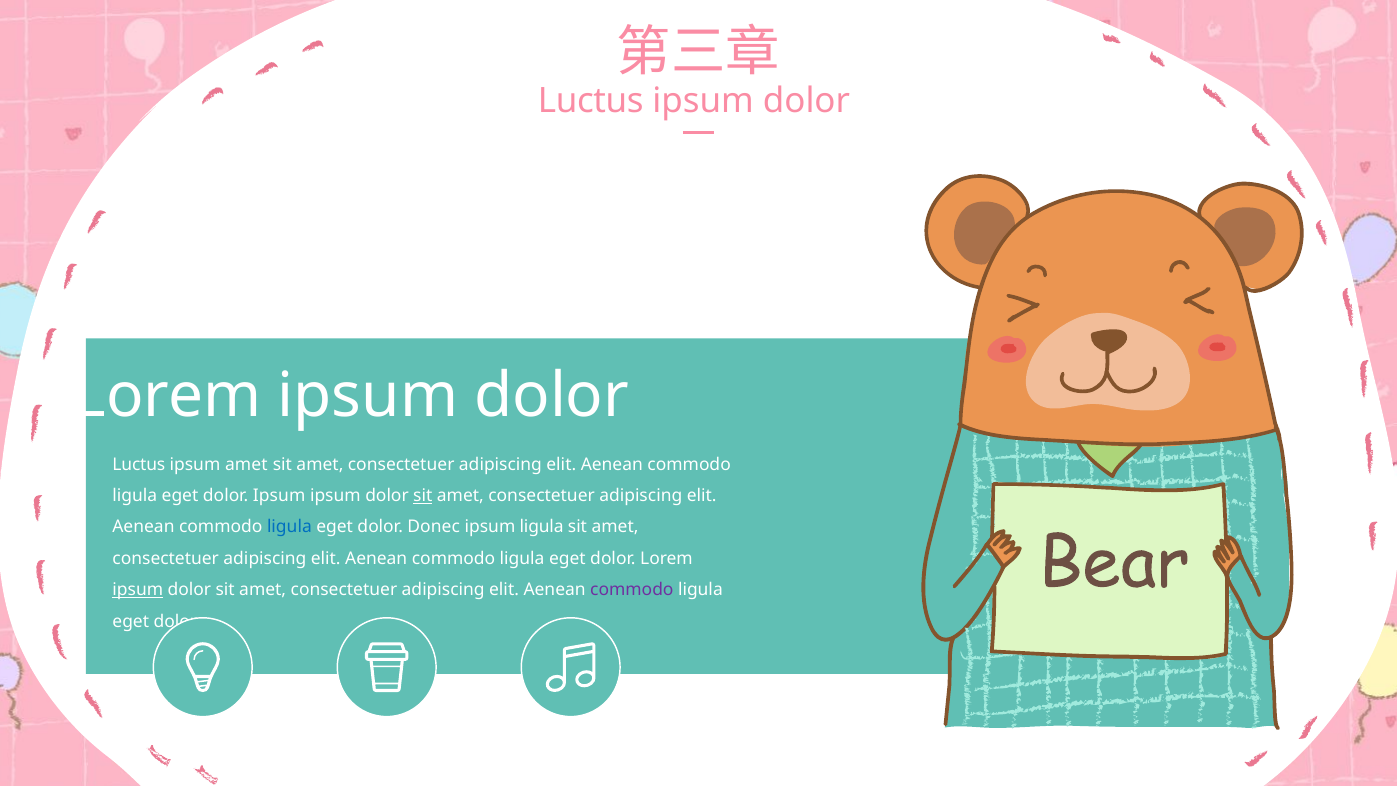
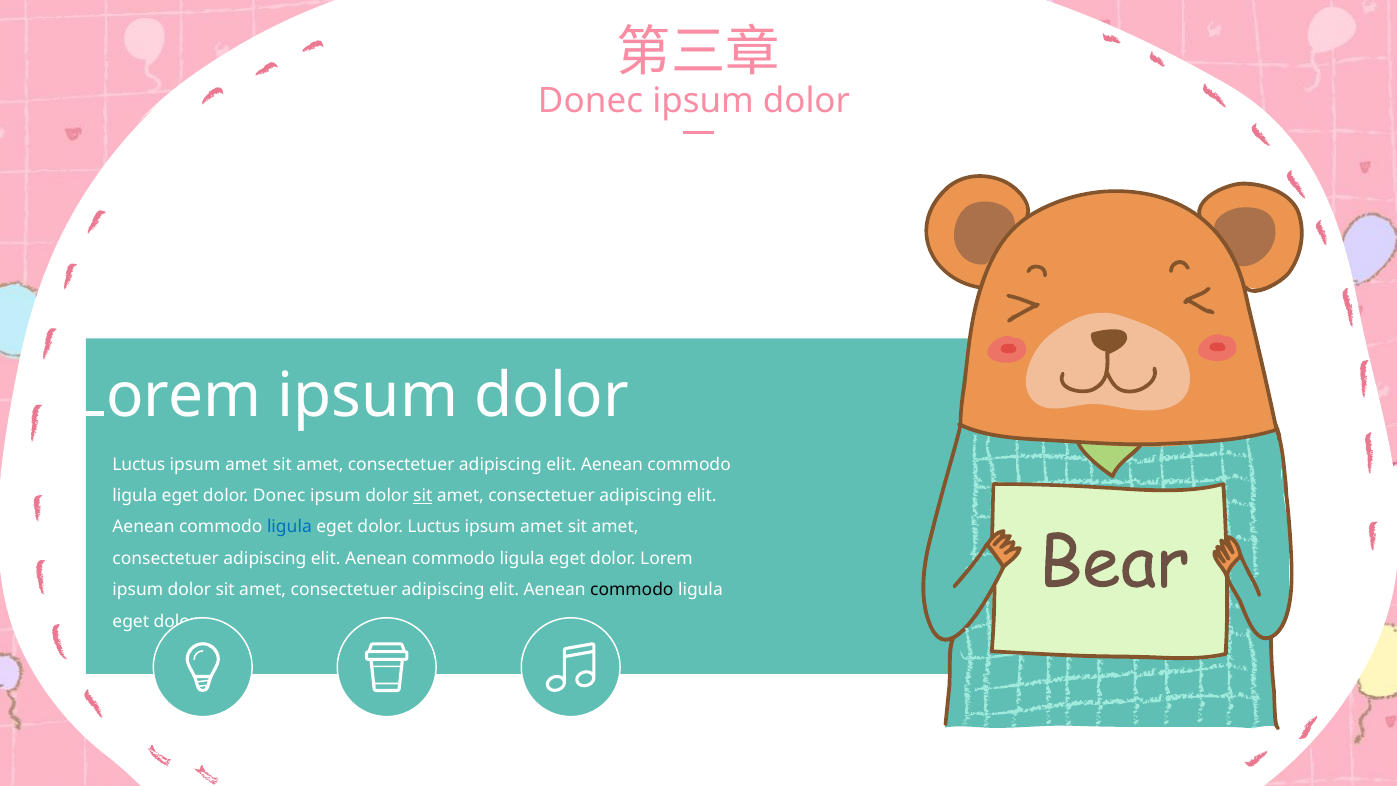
Luctus: Luctus -> Donec (591, 101)
dolor Ipsum: Ipsum -> Donec (279, 496)
eget dolor Donec: Donec -> Luctus (434, 527)
ligula: ligula -> amet (541, 527)
ipsum underline: present -> none (138, 590)
commodo colour: purple -> black (632, 590)
